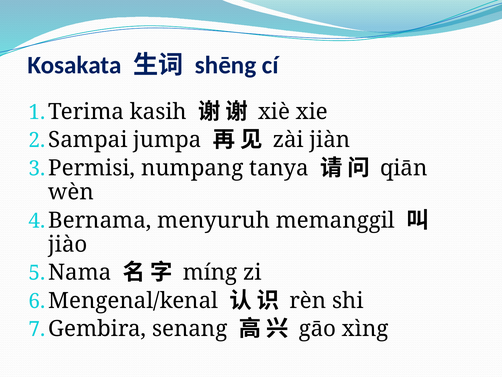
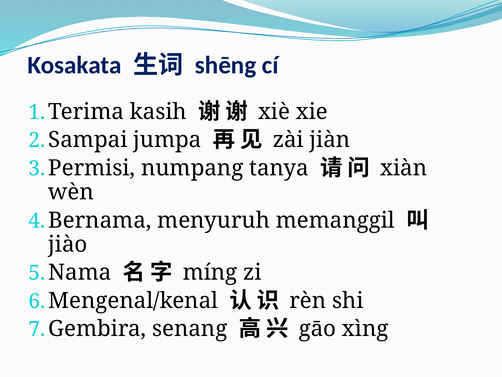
qiān: qiān -> xiàn (404, 168)
